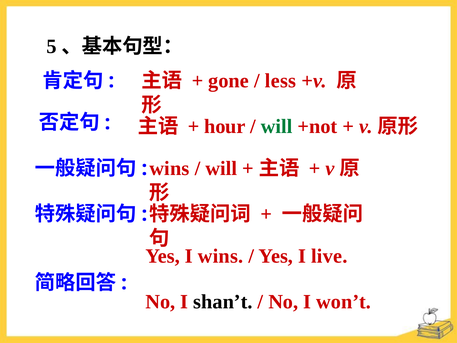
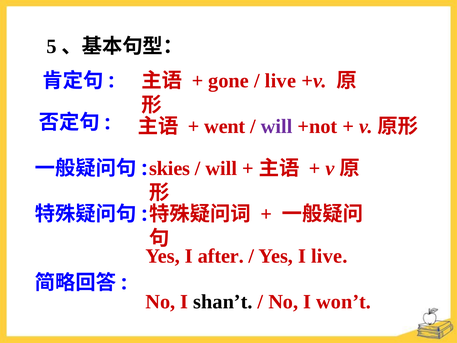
less: less -> live (280, 81)
hour: hour -> went (225, 126)
will colour: green -> purple (277, 126)
wins: wins -> skies (170, 168)
I wins: wins -> after (221, 256)
